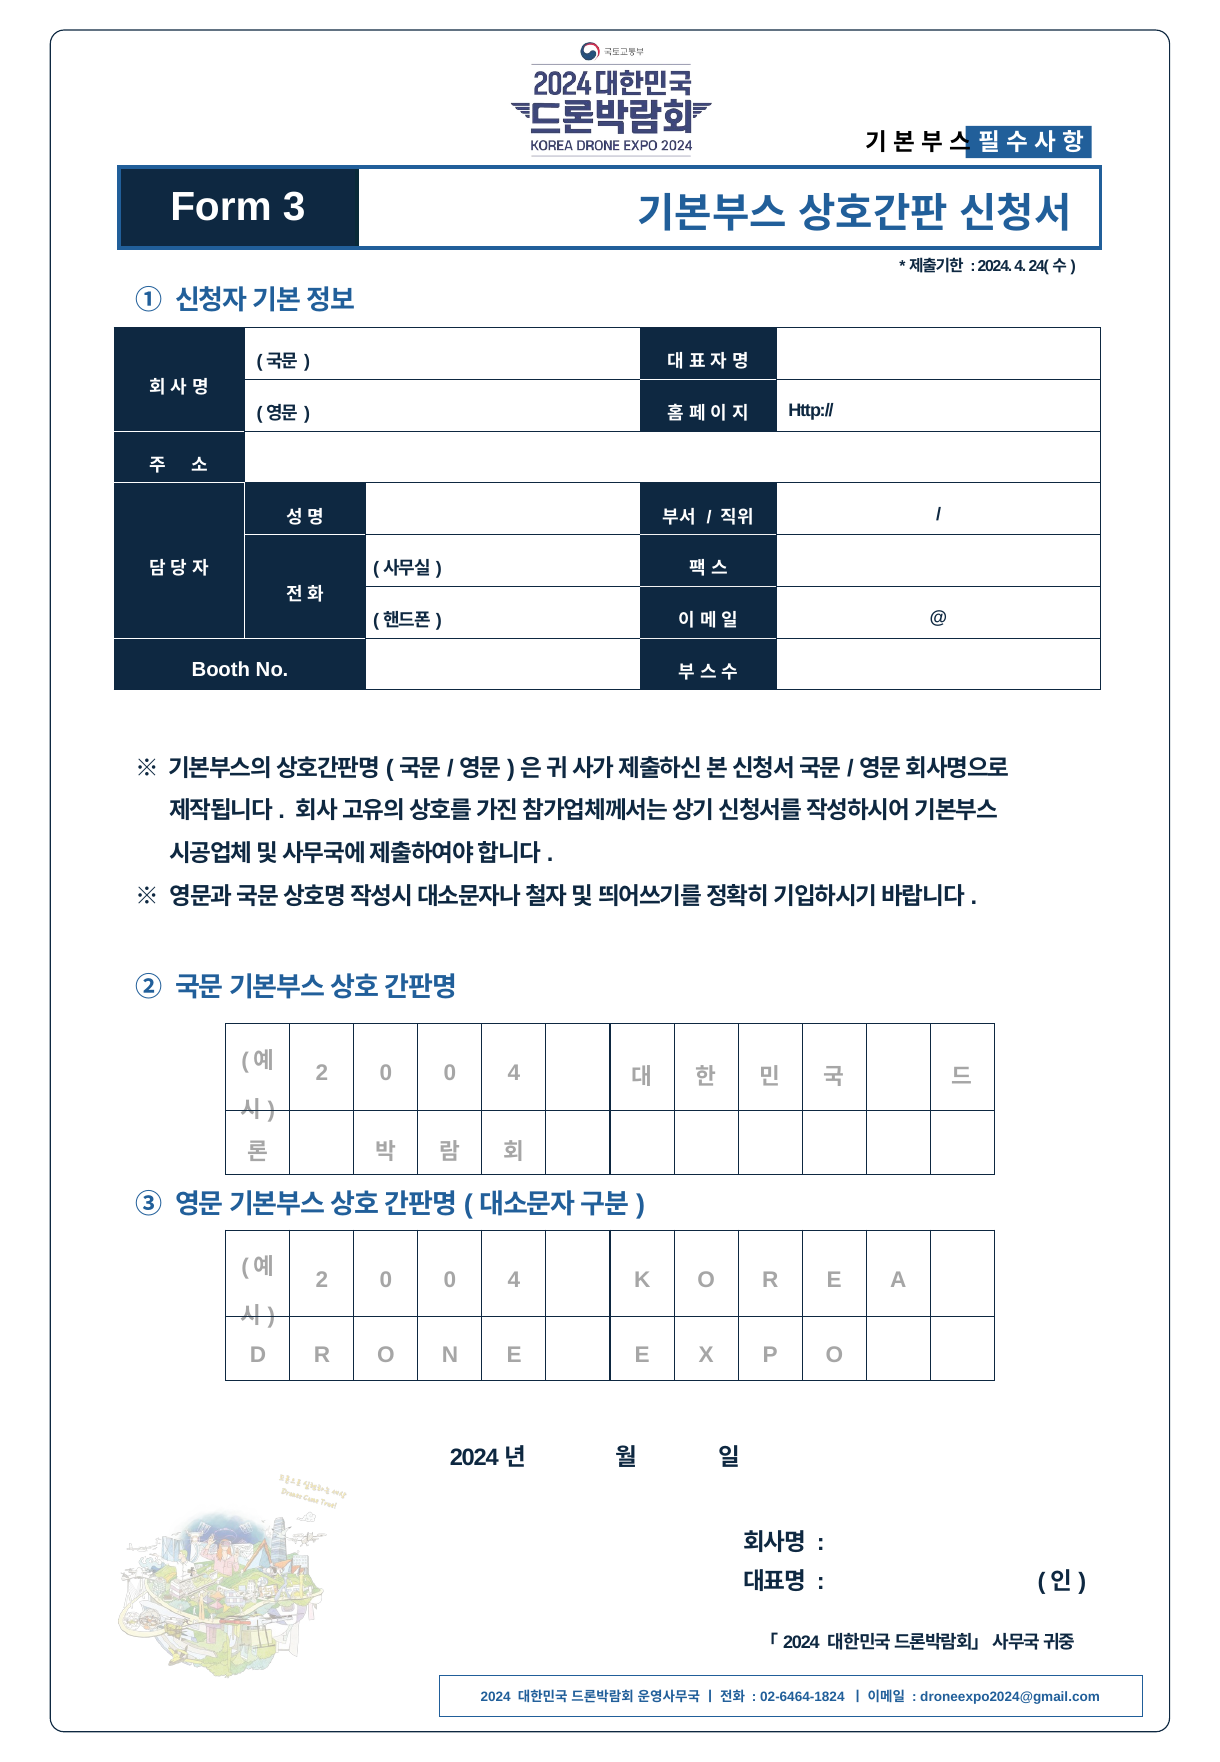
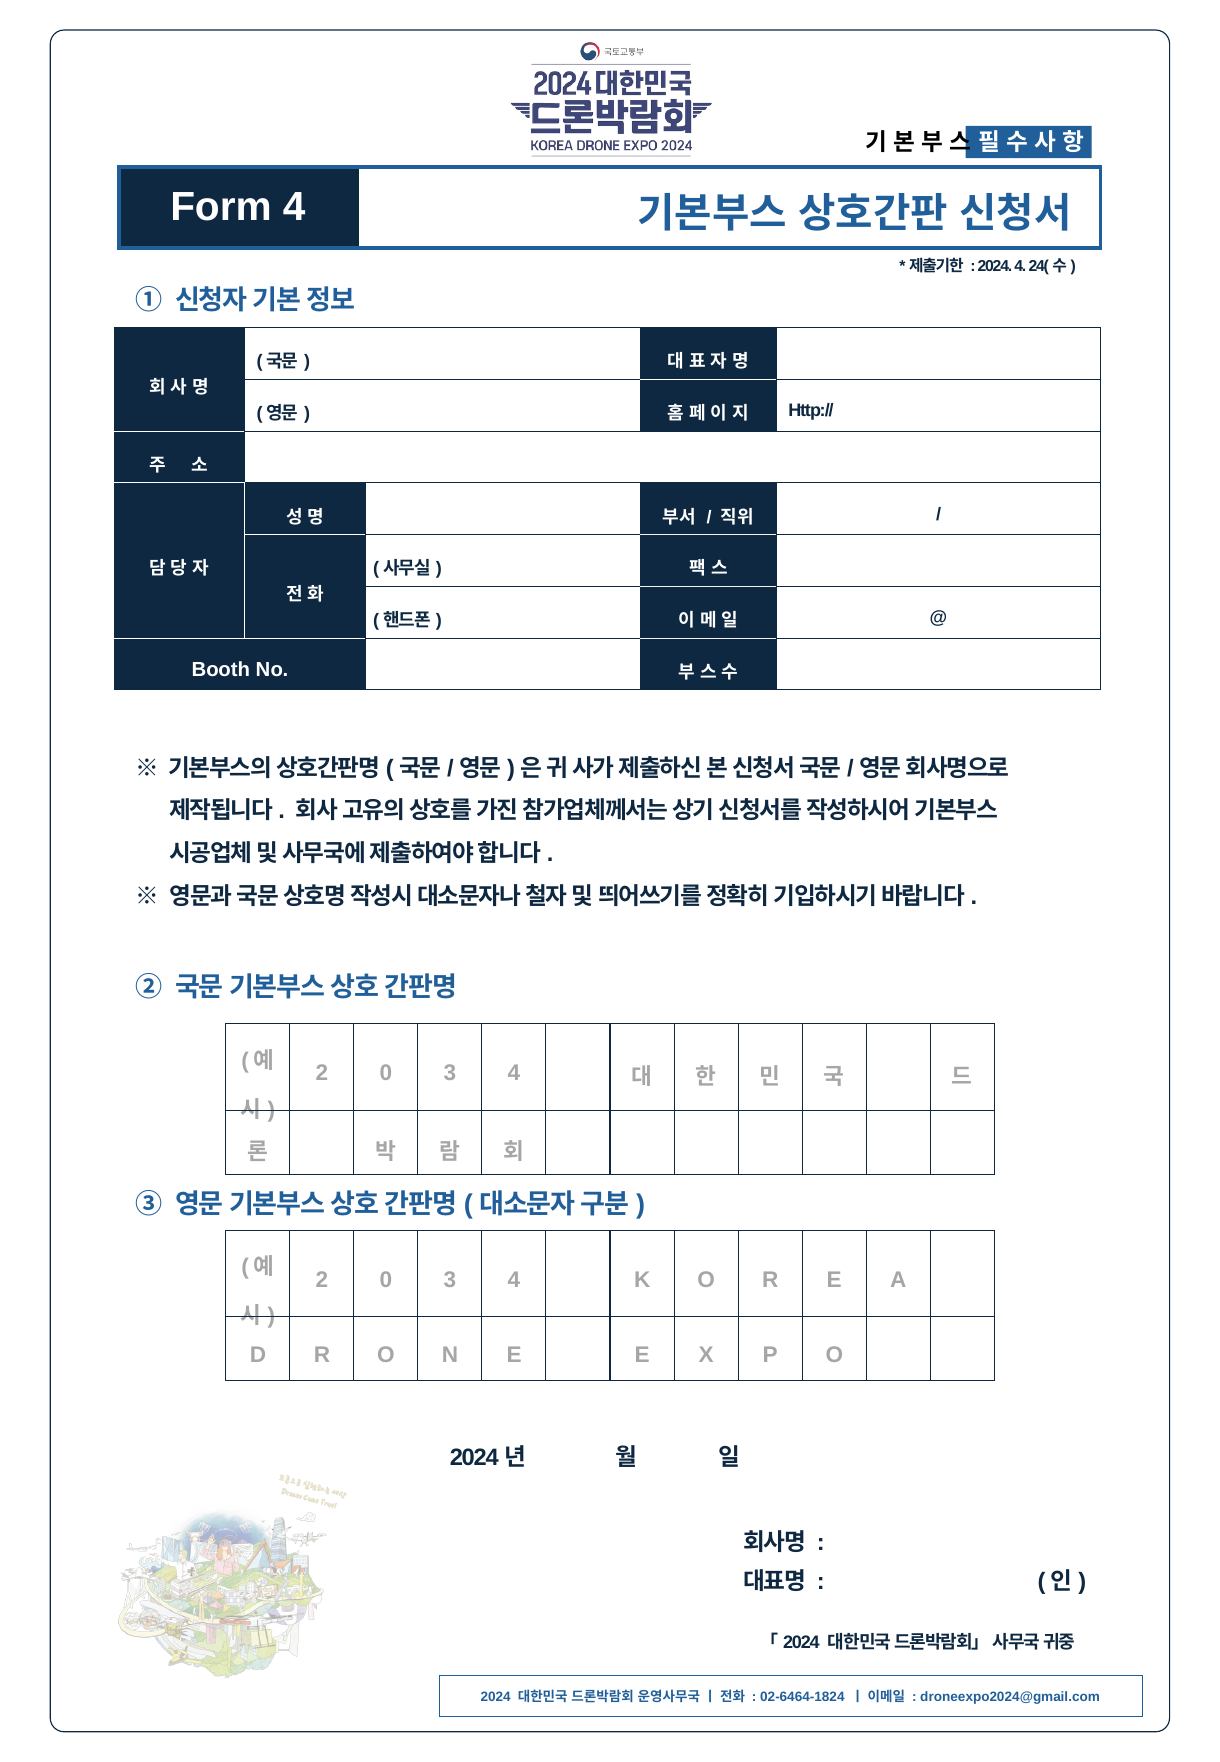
Form 3: 3 -> 4 (294, 207)
0: 0 -> 3 (450, 1074)
0: 0 -> 3 (450, 1280)
